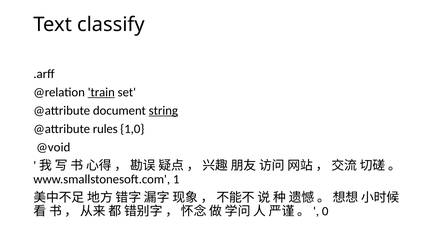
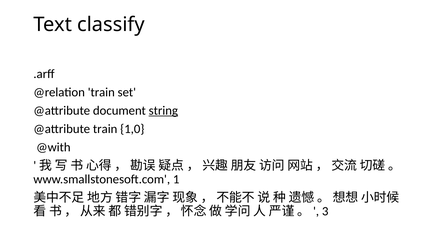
train underline: present -> none (101, 92)
@attribute rules: rules -> train (105, 129)
@void: @void -> @with (53, 147)
0: 0 -> 3 (325, 212)
